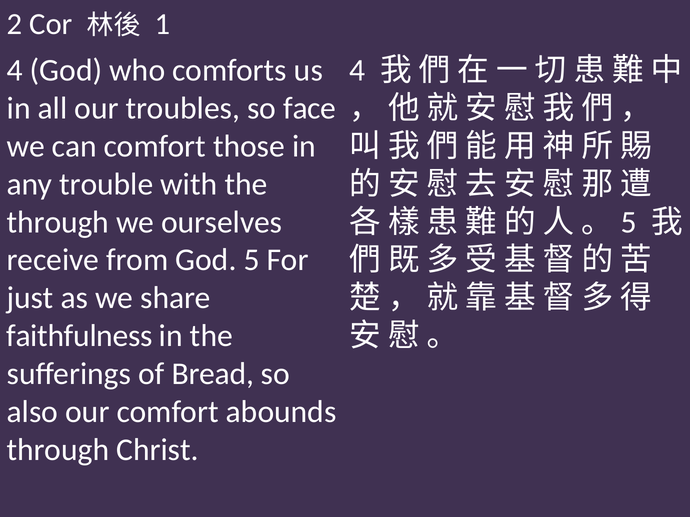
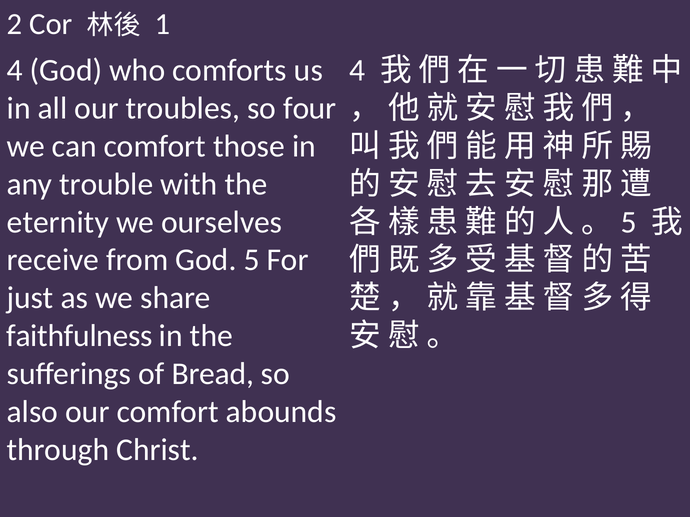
face: face -> four (310, 109)
through: through -> eternity (58, 222)
